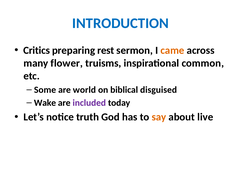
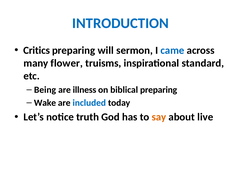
rest: rest -> will (106, 51)
came colour: orange -> blue (172, 51)
common: common -> standard (203, 63)
Some: Some -> Being (45, 90)
world: world -> illness (84, 90)
biblical disguised: disguised -> preparing (159, 90)
included colour: purple -> blue (89, 103)
